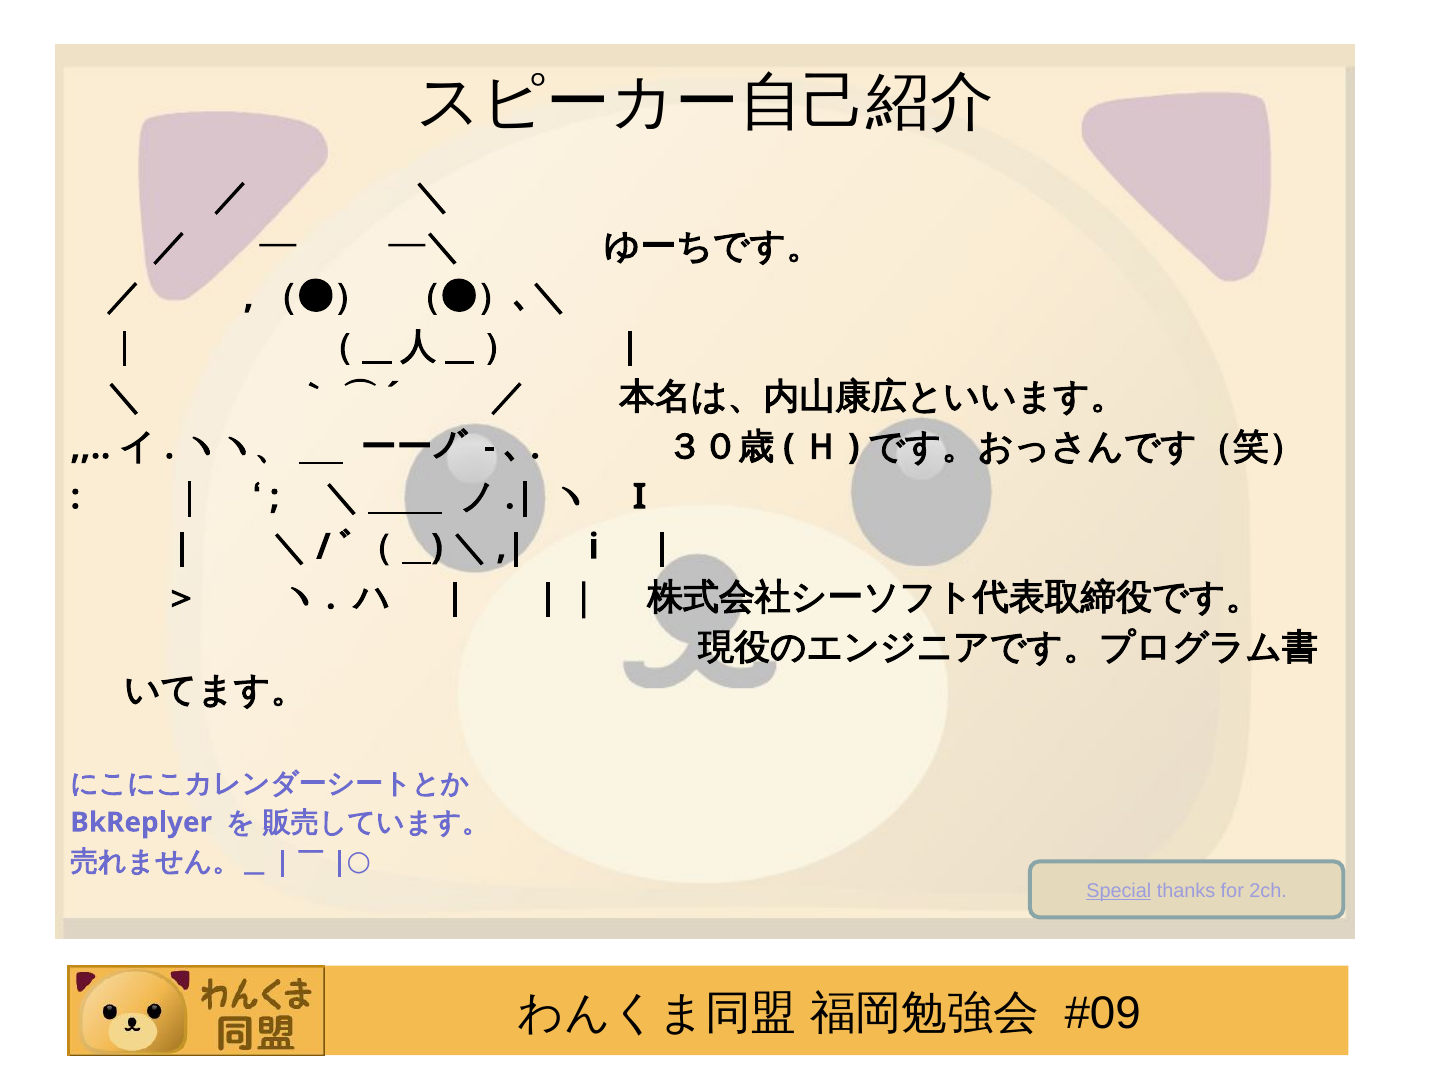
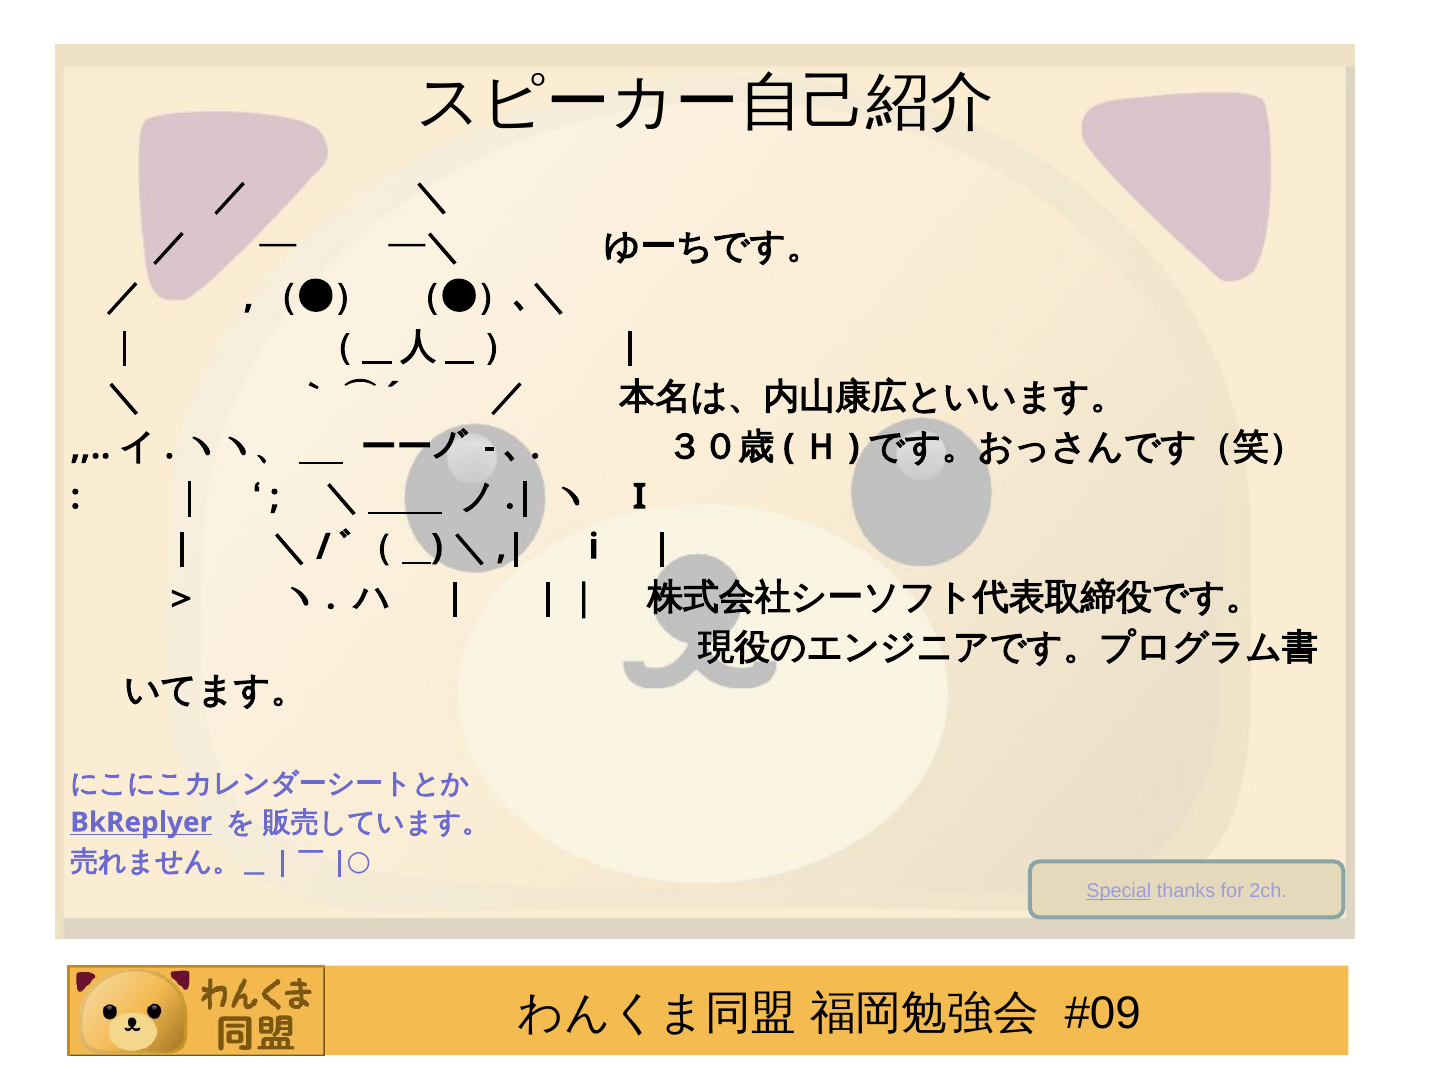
BkReplyer underline: none -> present (141, 823)
